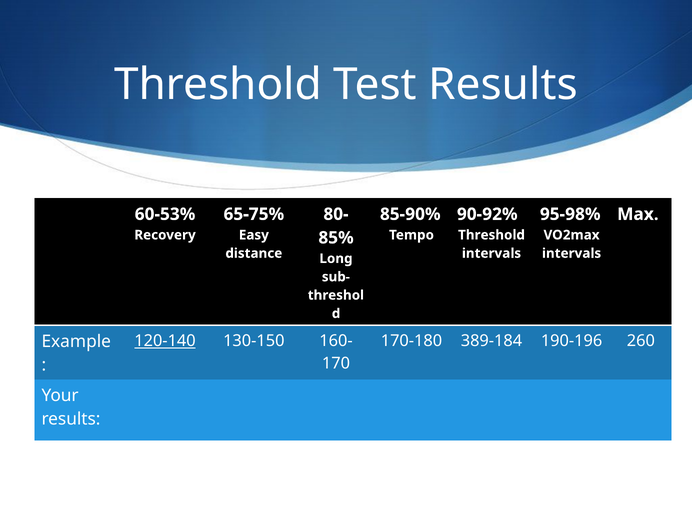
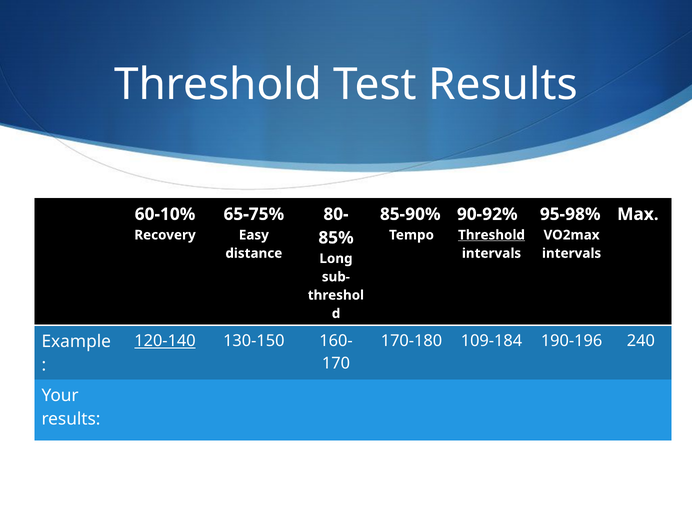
60-53%: 60-53% -> 60-10% (165, 214)
Threshold underline: none -> present (491, 235)
389-184: 389-184 -> 109-184 (491, 341)
260: 260 -> 240 (641, 341)
